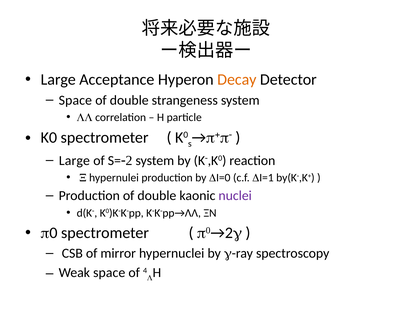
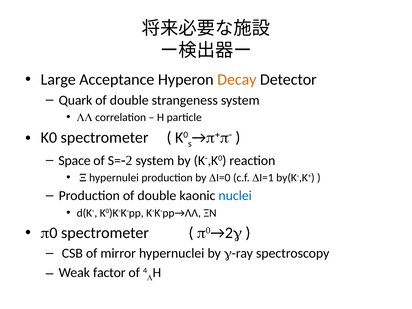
Space: Space -> Quark (75, 100)
Large: Large -> Space (74, 160)
nuclei colour: purple -> blue (235, 196)
Weak space: space -> factor (109, 273)
